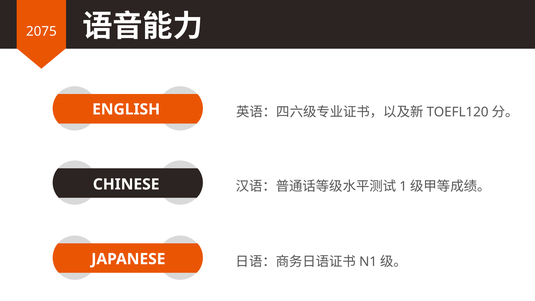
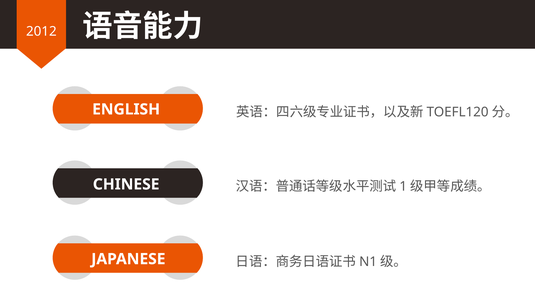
2075: 2075 -> 2012 (41, 32)
